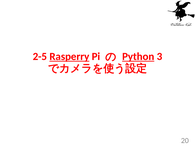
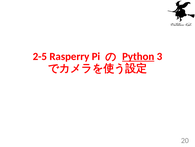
Rasperry underline: present -> none (69, 56)
